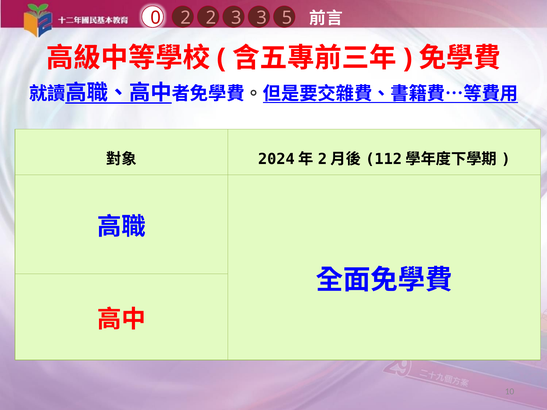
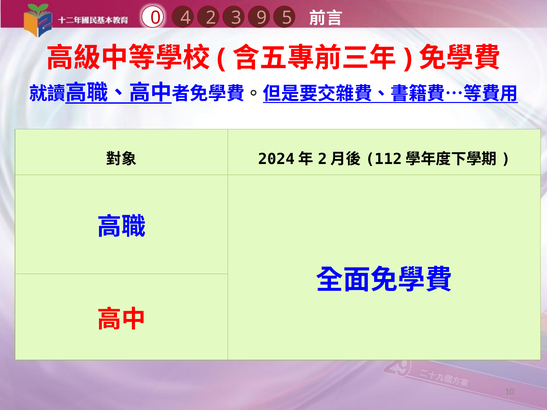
0 2: 2 -> 4 (186, 18)
3 3: 3 -> 9 (262, 18)
